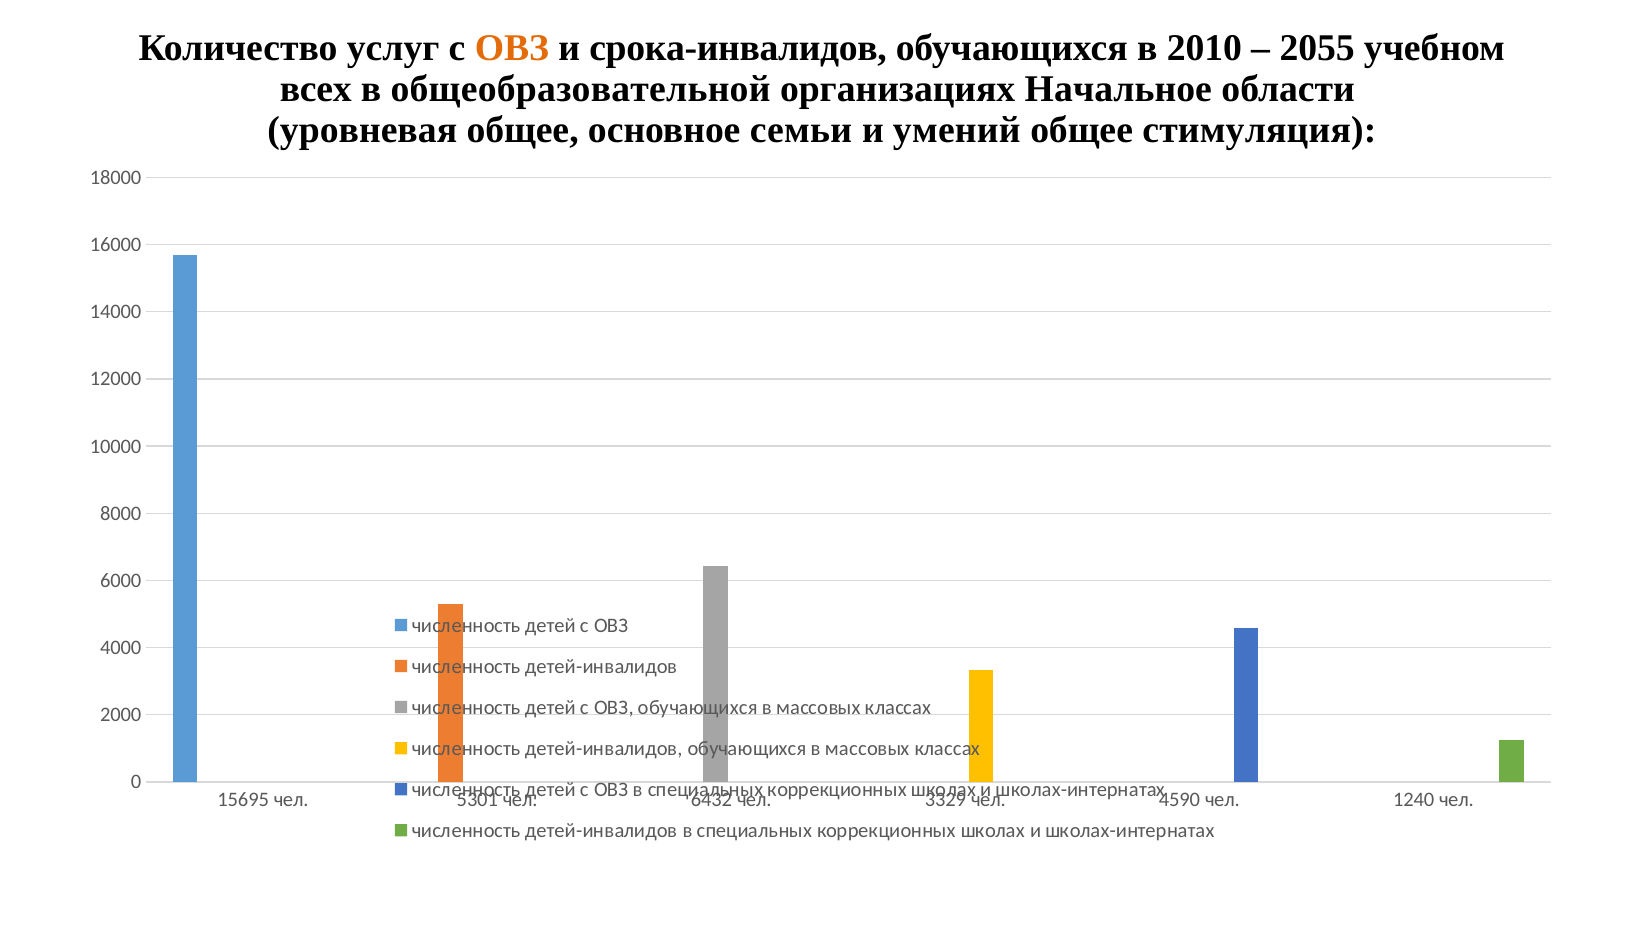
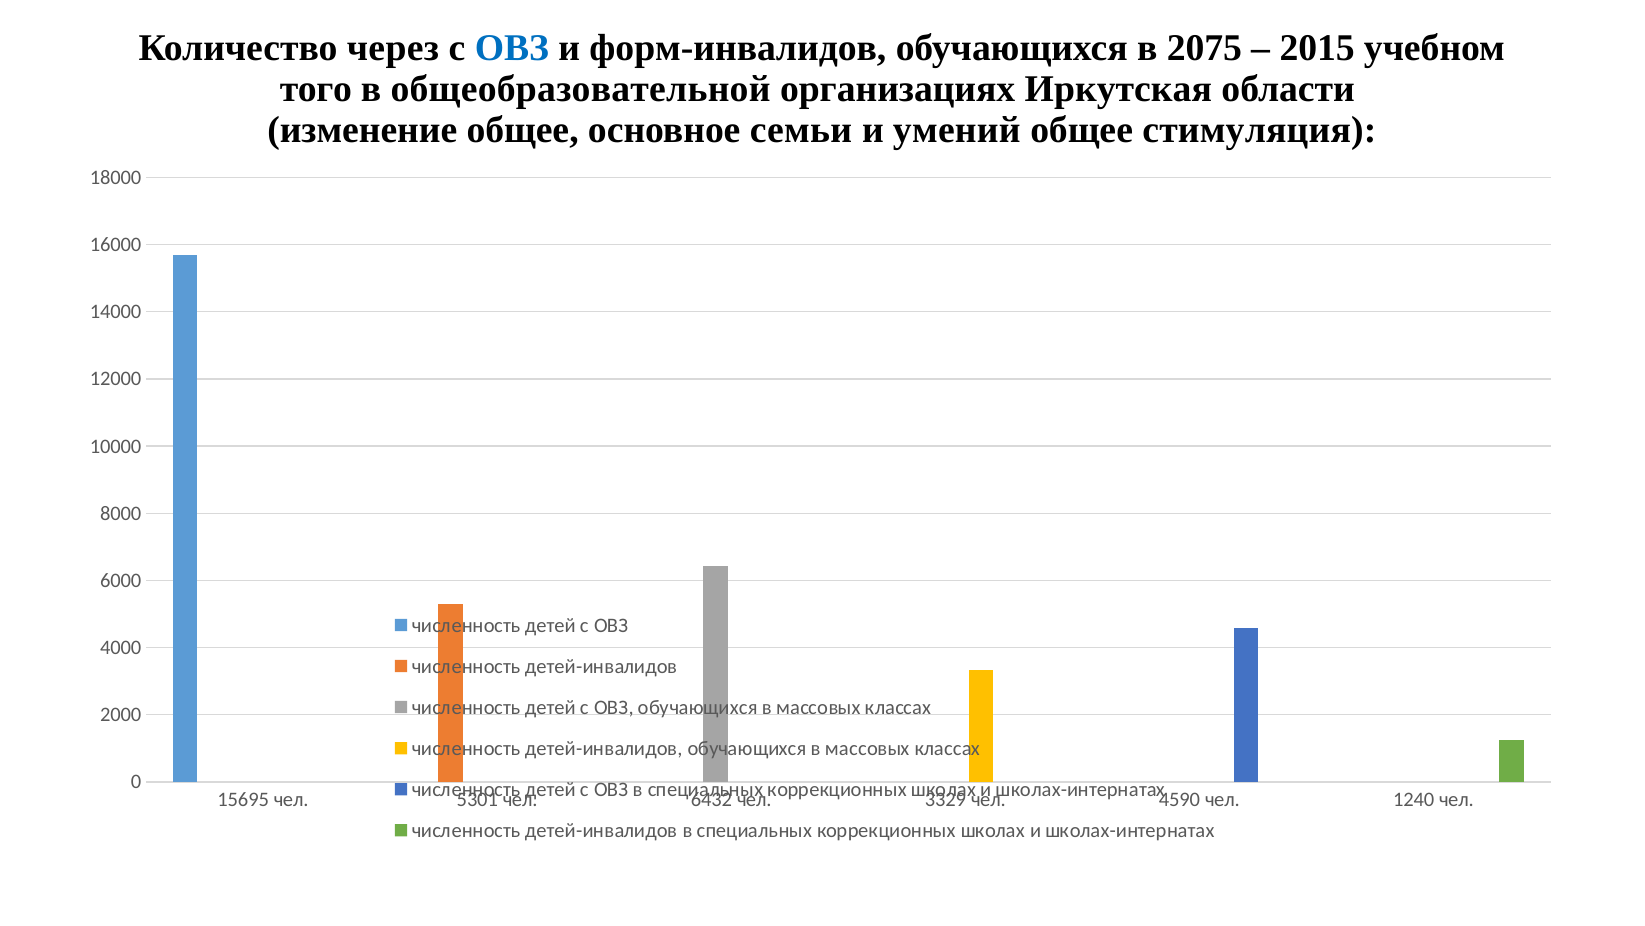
услуг: услуг -> через (393, 48)
ОВЗ colour: orange -> blue (512, 48)
срока-инвалидов: срока-инвалидов -> форм-инвалидов (738, 48)
2010: 2010 -> 2075 (1204, 48)
2055: 2055 -> 2015 (1317, 48)
всех: всех -> того (316, 89)
Начальное: Начальное -> Иркутская (1118, 89)
уровневая: уровневая -> изменение (362, 129)
